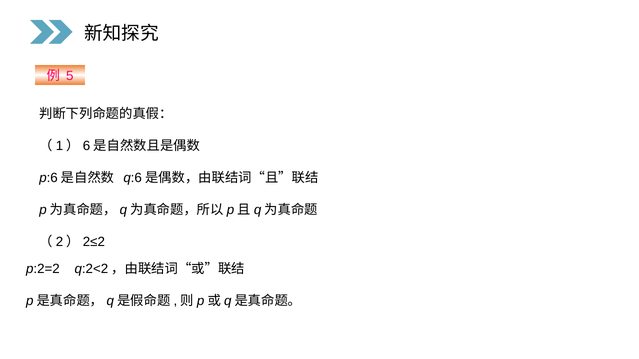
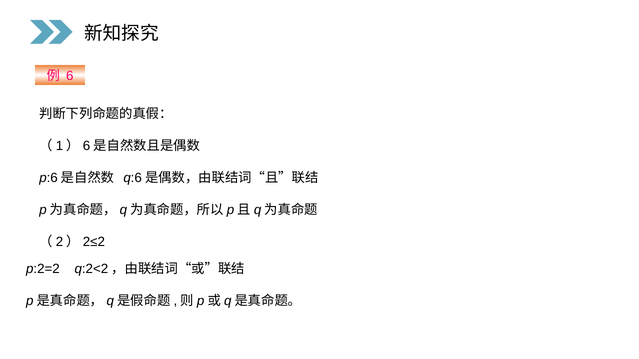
5: 5 -> 6 (70, 76)
